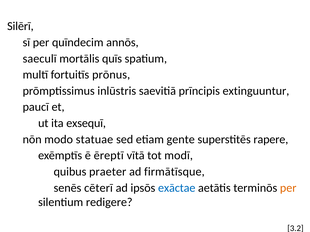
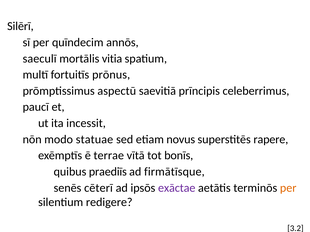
quīs: quīs -> vitia (112, 59)
inlūstris: inlūstris -> aspectū (117, 91)
extinguuntur: extinguuntur -> celeberrimus (256, 91)
exsequī: exsequī -> incessit (86, 123)
gente: gente -> novus (181, 140)
ēreptī: ēreptī -> terrae (109, 156)
modī: modī -> bonīs (179, 156)
praeter: praeter -> praediīs (108, 172)
exāctae colour: blue -> purple (177, 188)
